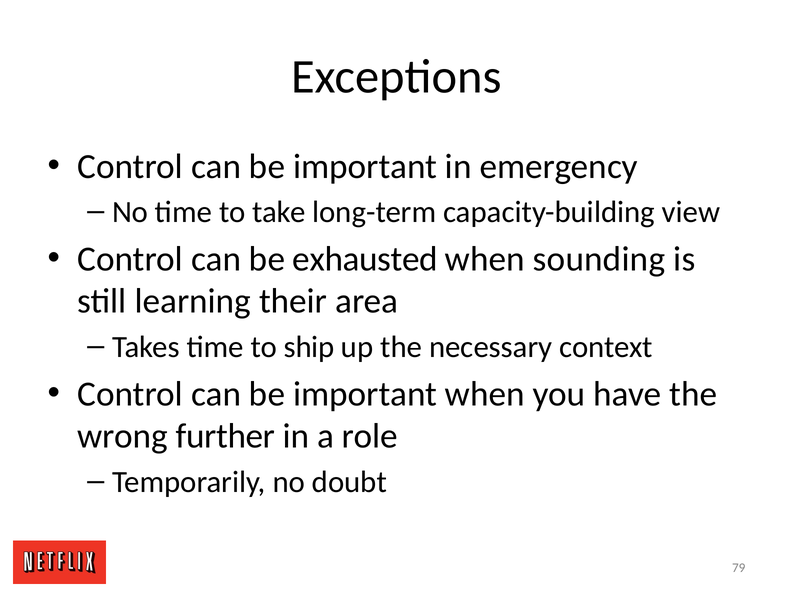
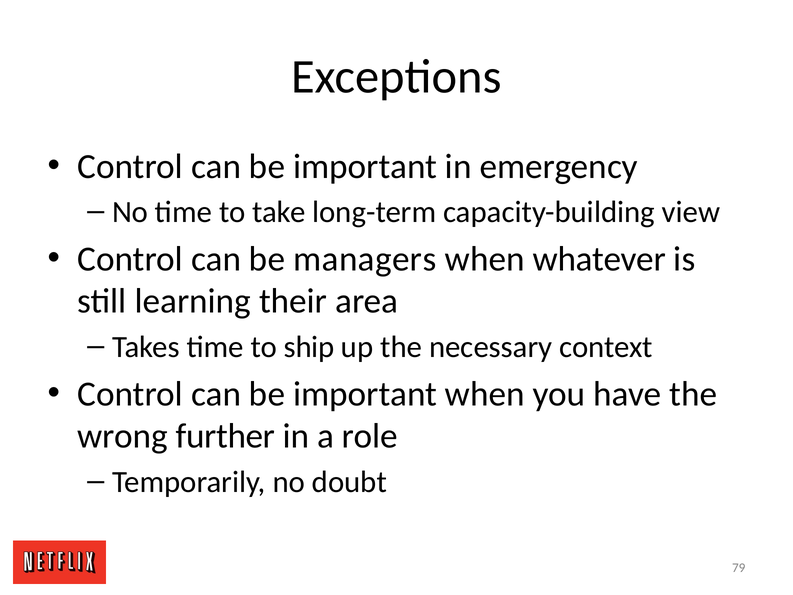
exhausted: exhausted -> managers (365, 259)
sounding: sounding -> whatever (599, 259)
